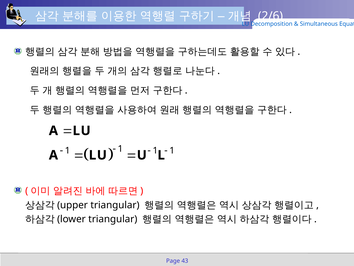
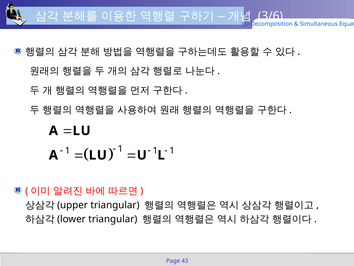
2/6: 2/6 -> 3/6 (270, 16)
